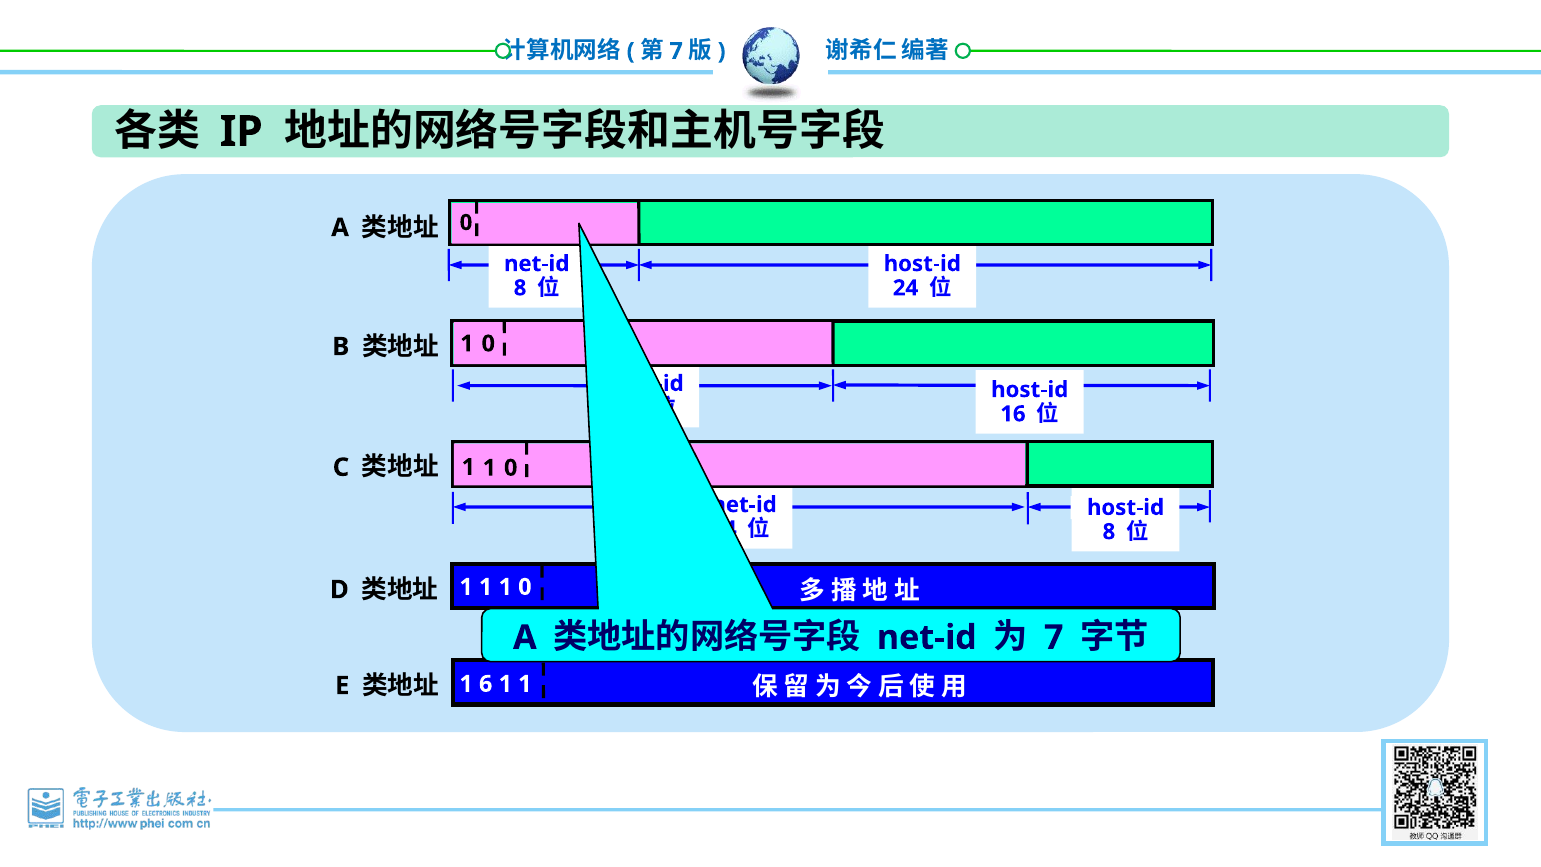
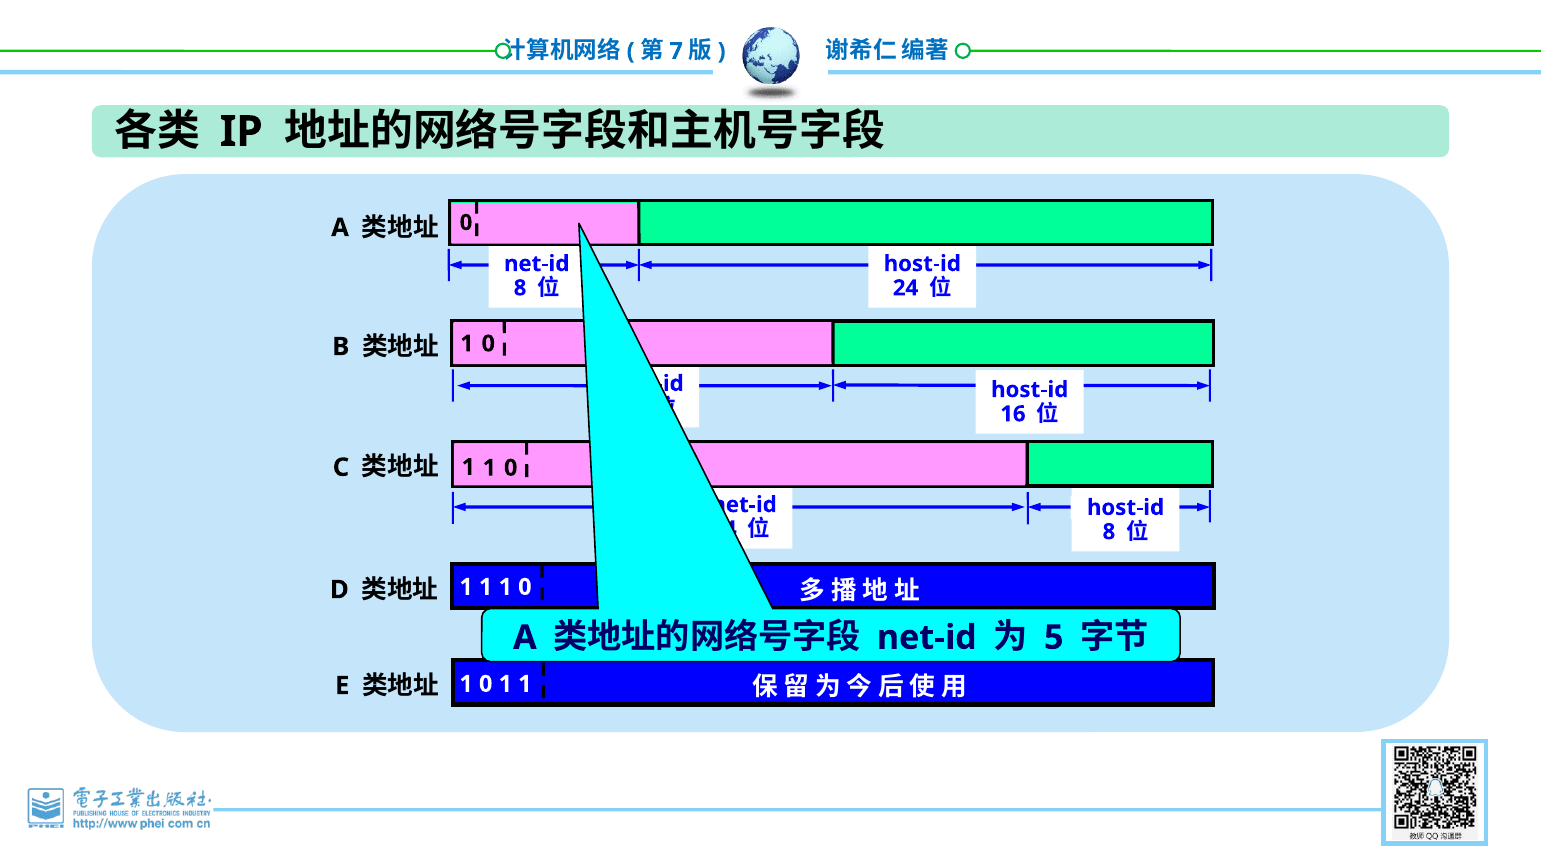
7: 7 -> 5 (1054, 637)
6: 6 -> 0 (486, 684)
